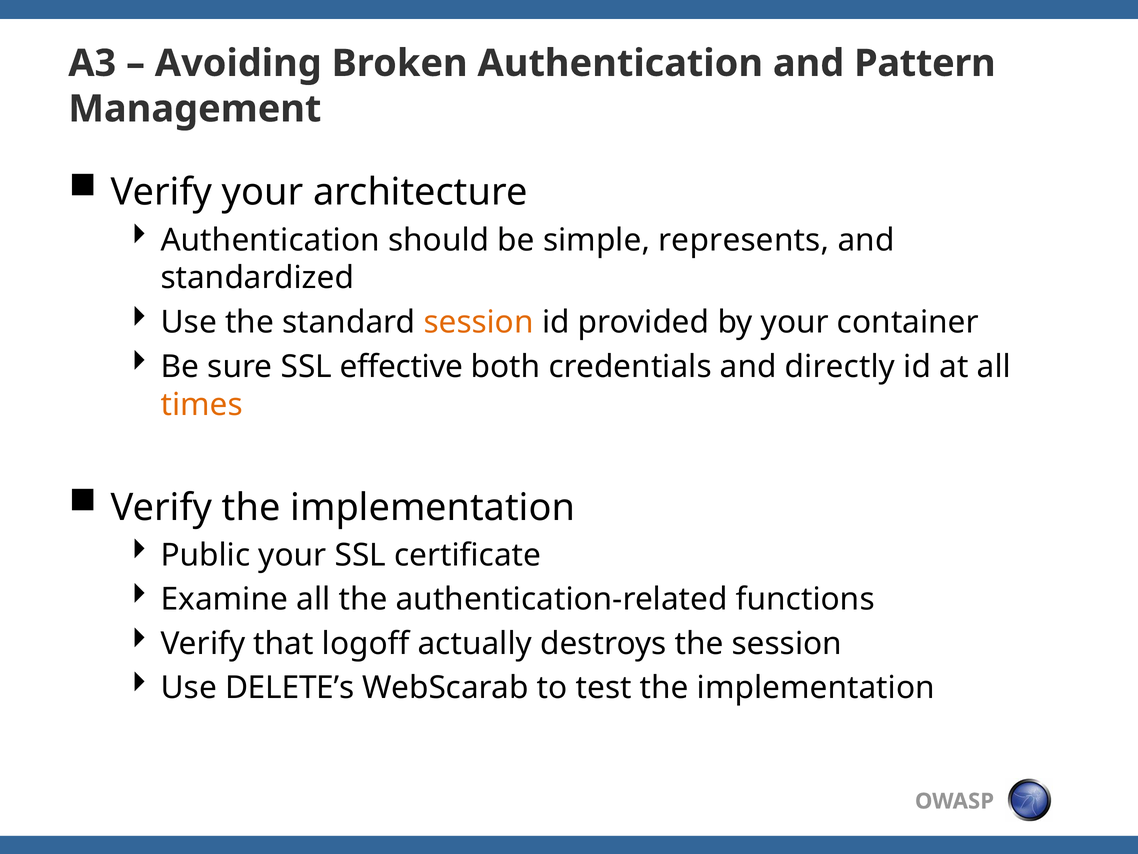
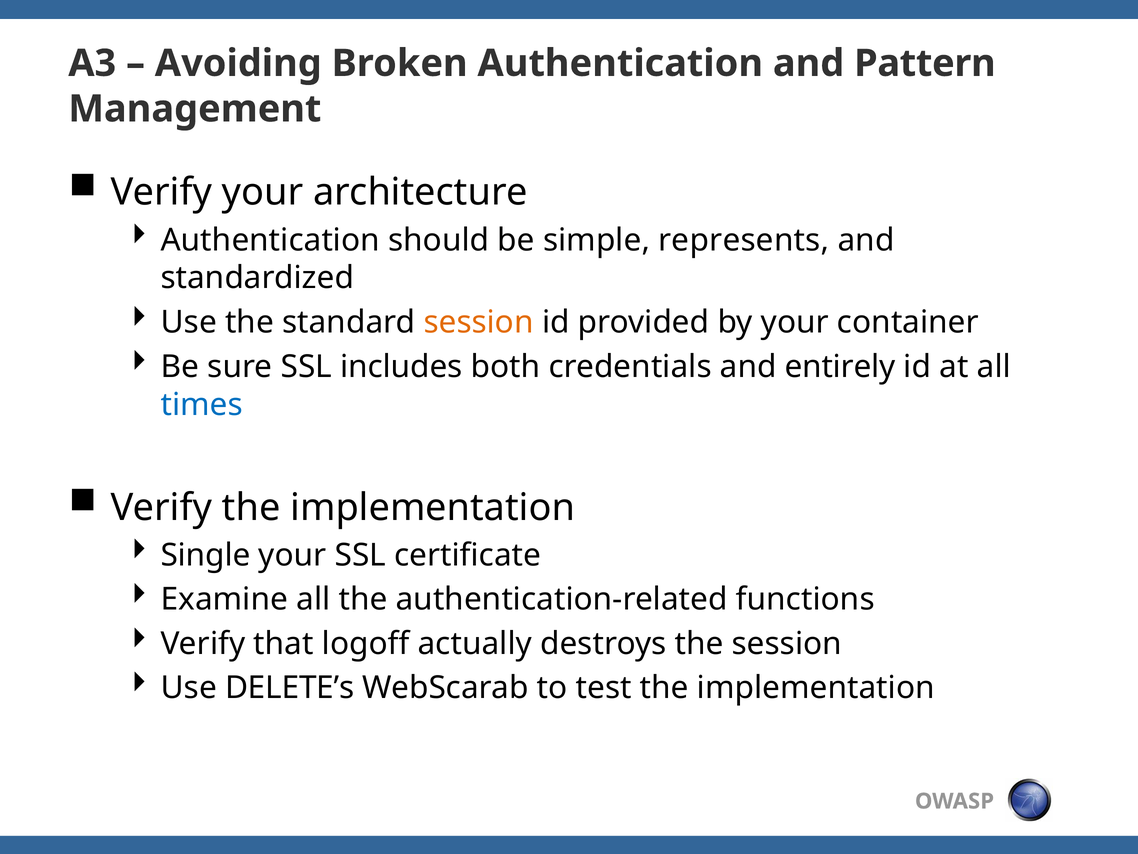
effective: effective -> includes (401, 366)
directly: directly -> entirely (840, 366)
times colour: orange -> blue (202, 404)
Public: Public -> Single (206, 555)
